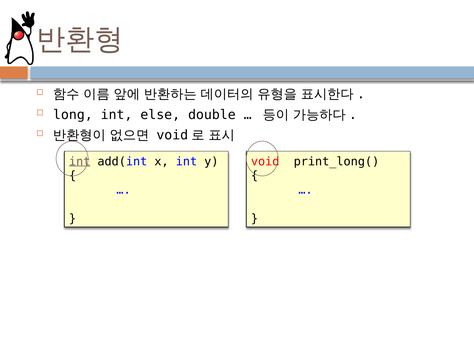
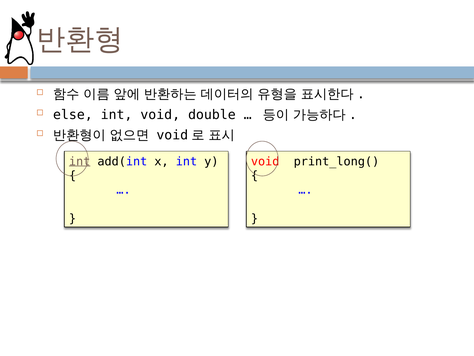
long: long -> else (73, 115)
int else: else -> void (160, 115)
